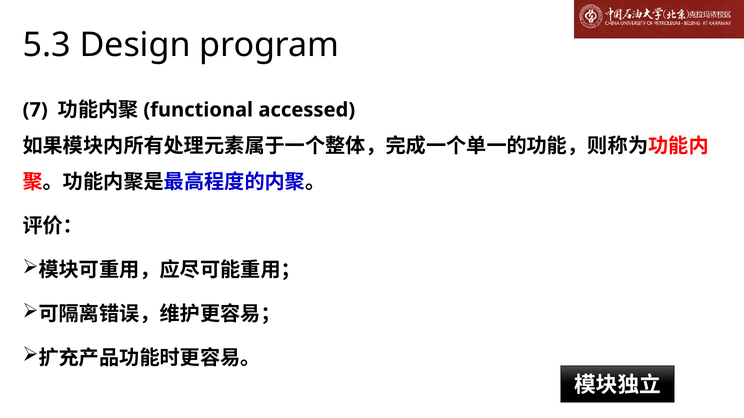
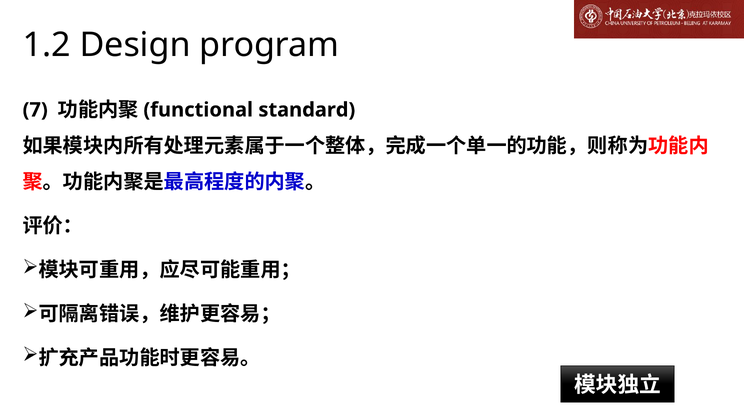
5.3: 5.3 -> 1.2 (47, 45)
accessed: accessed -> standard (307, 110)
